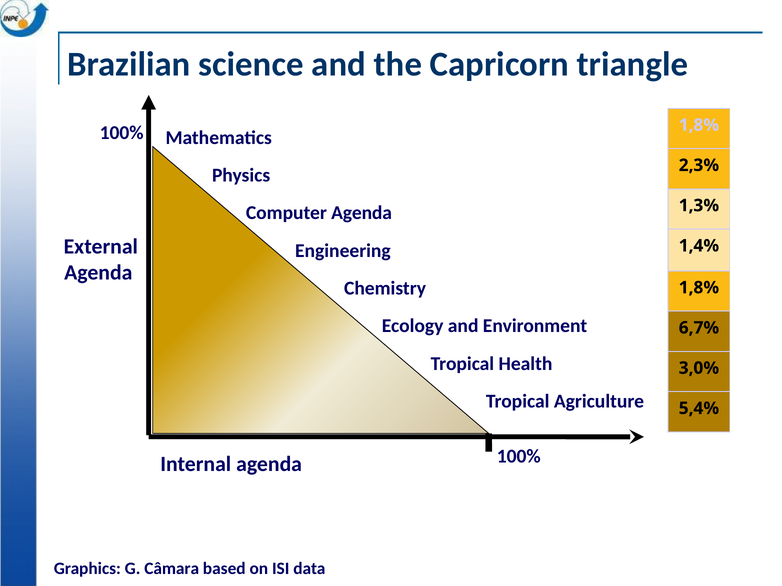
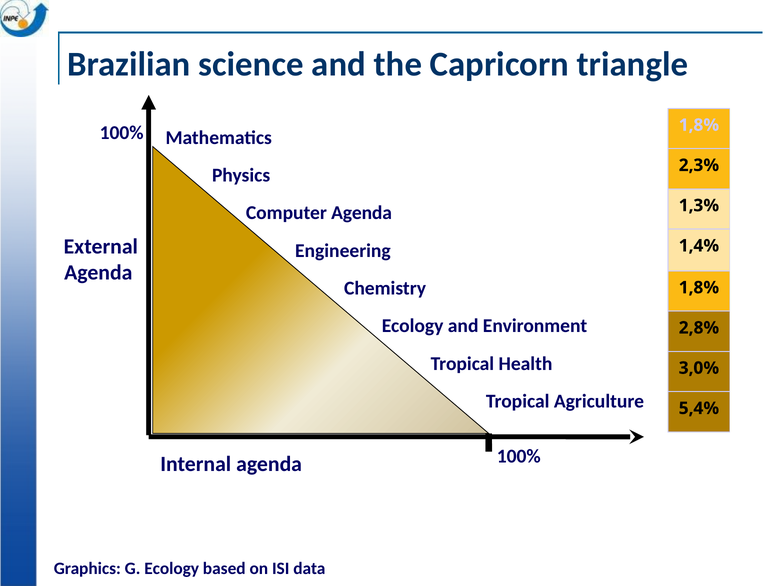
6,7%: 6,7% -> 2,8% (699, 328)
G Câmara: Câmara -> Ecology (172, 569)
